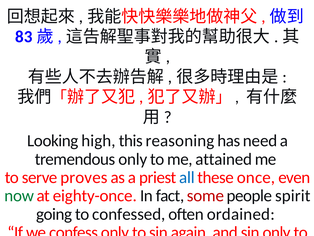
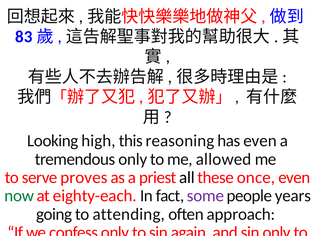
has need: need -> even (260, 140)
attained: attained -> allowed (224, 159)
all colour: blue -> black (187, 177)
eighty-once: eighty-once -> eighty-each (95, 195)
some colour: red -> purple (205, 195)
spirit: spirit -> years (293, 195)
confessed: confessed -> attending (129, 214)
ordained: ordained -> approach (241, 214)
